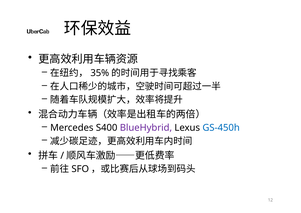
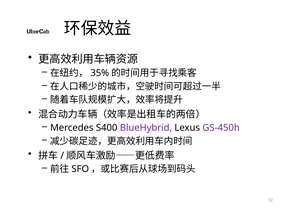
GS-450h colour: blue -> purple (221, 128)
